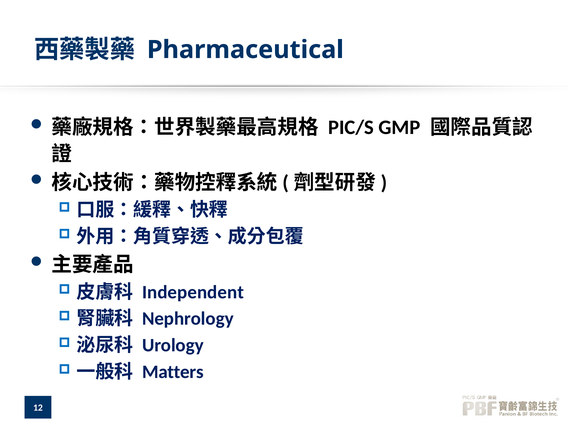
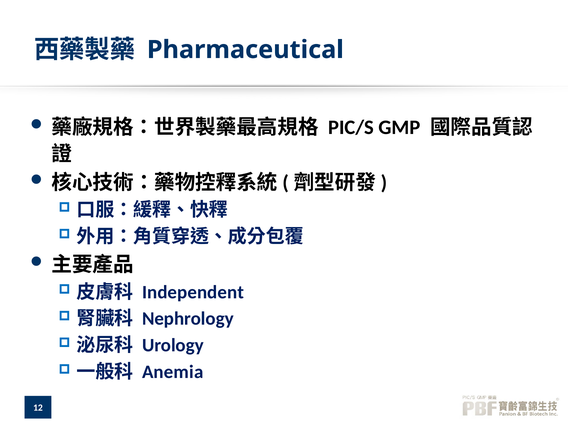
Matters: Matters -> Anemia (173, 372)
